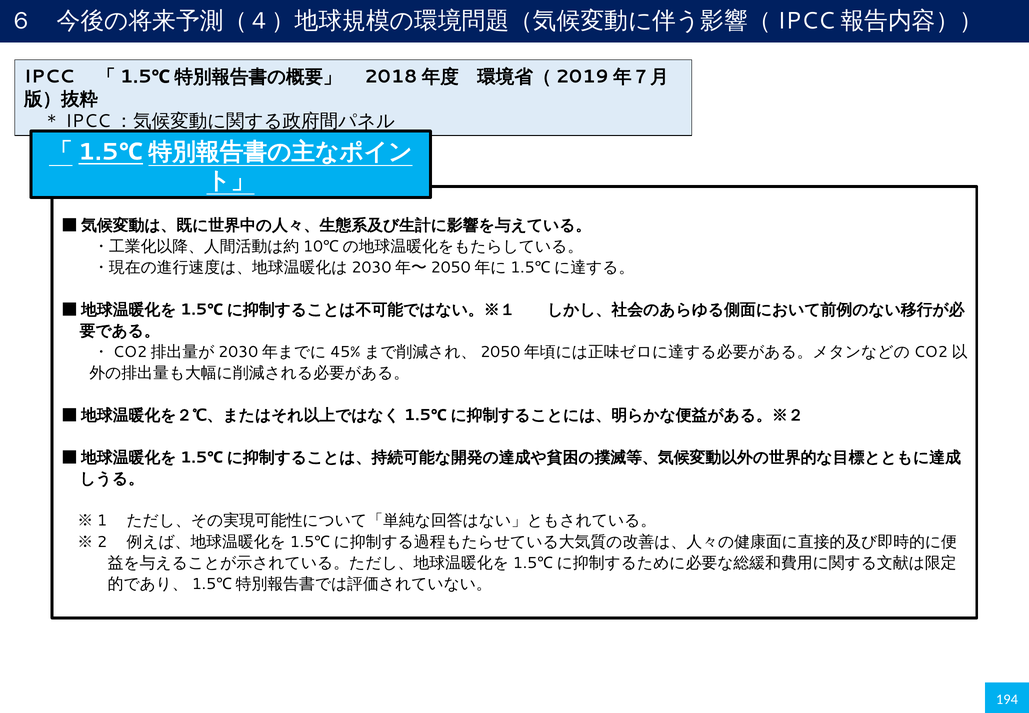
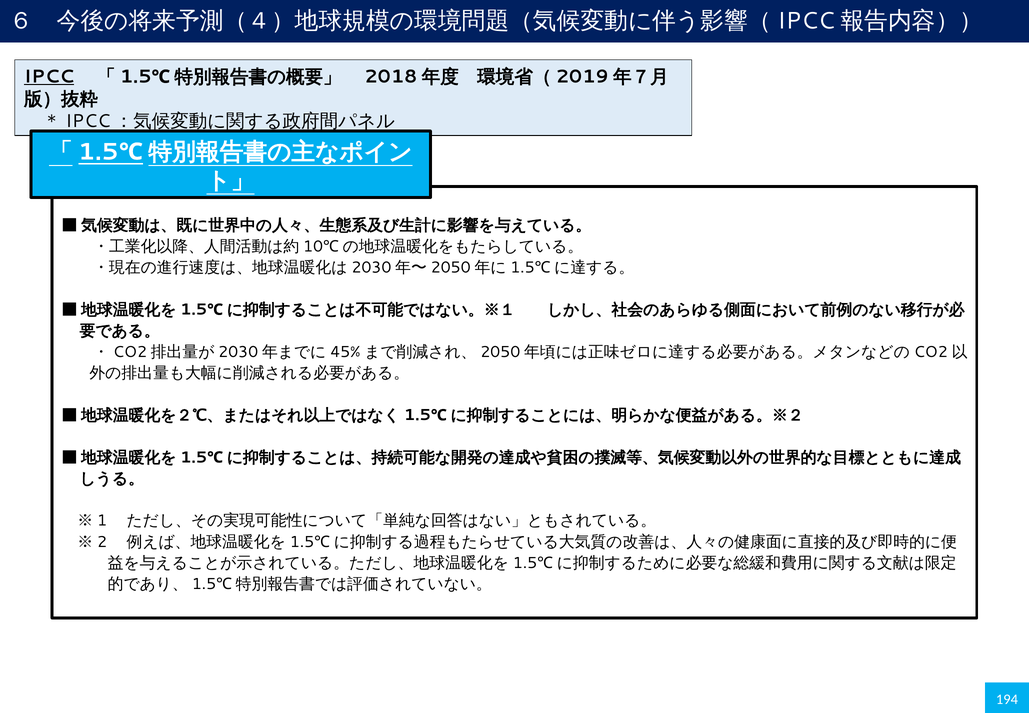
IPCC underline: none -> present (49, 77)
